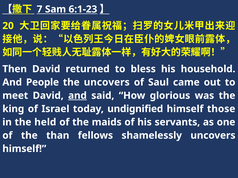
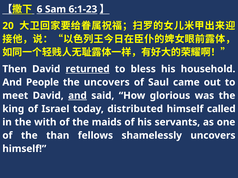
7: 7 -> 6 (40, 9)
returned underline: none -> present (88, 69)
undignified: undignified -> distributed (135, 109)
those: those -> called (221, 109)
held: held -> with (45, 122)
